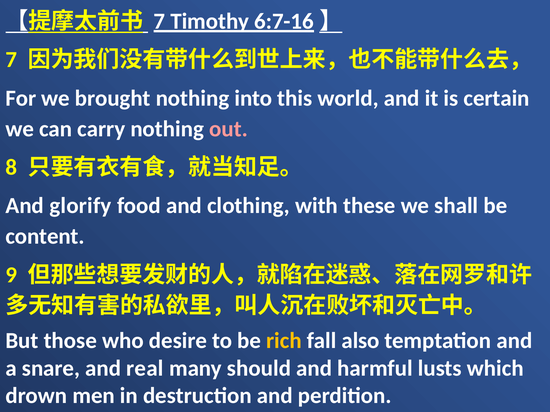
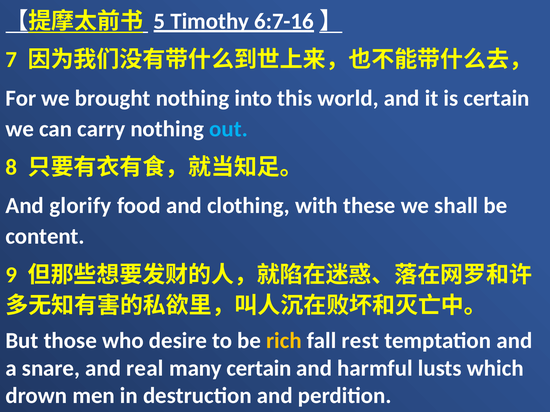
7: 7 -> 5 (159, 21)
out colour: pink -> light blue (228, 129)
also: also -> rest (360, 341)
many should: should -> certain (259, 369)
